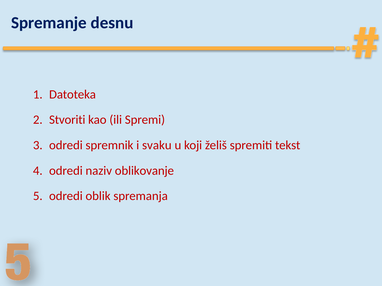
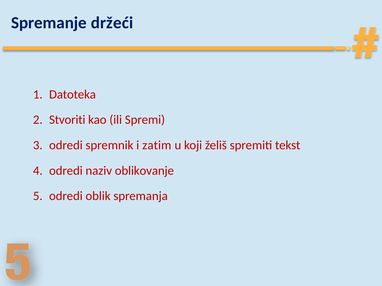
desnu: desnu -> držeći (112, 23)
svaku: svaku -> zatim (157, 145)
